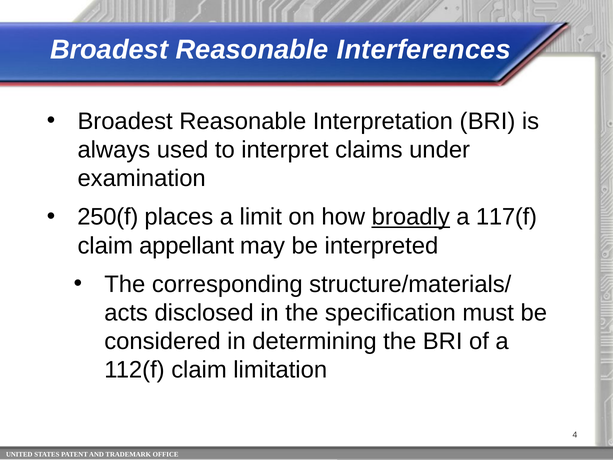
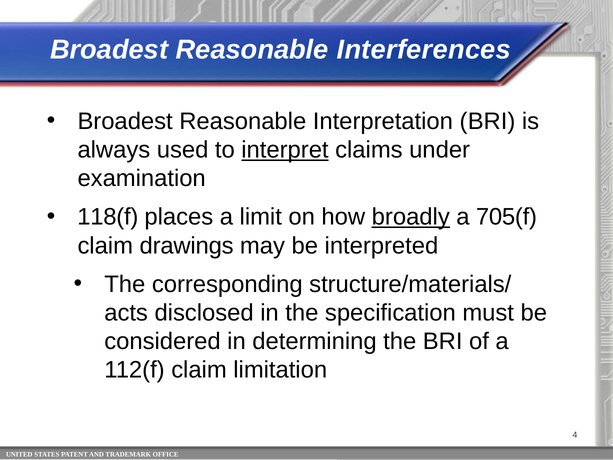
interpret underline: none -> present (285, 150)
250(f: 250(f -> 118(f (108, 217)
117(f: 117(f -> 705(f (506, 217)
appellant: appellant -> drawings (187, 246)
